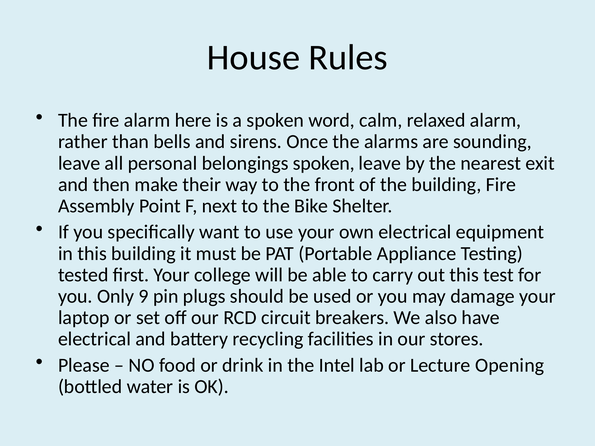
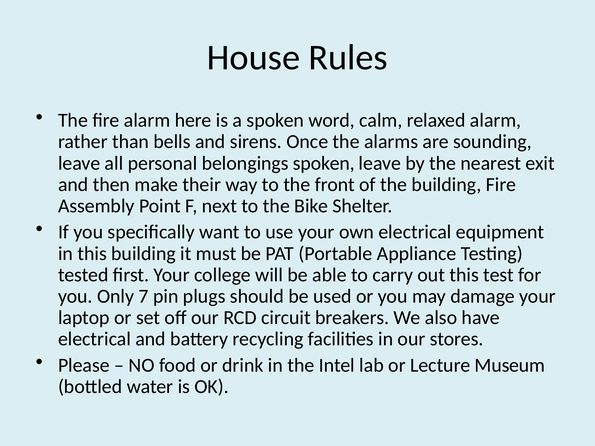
9: 9 -> 7 (144, 296)
Opening: Opening -> Museum (510, 365)
